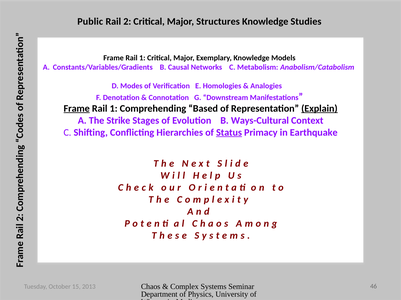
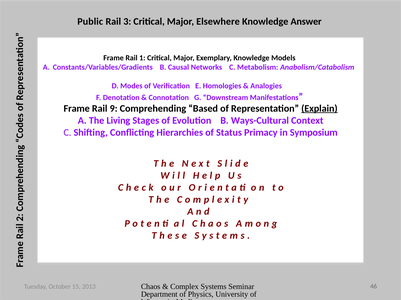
Rail 2: 2 -> 3 (127, 22)
Structures: Structures -> Elsewhere (218, 22)
Studies: Studies -> Answer (306, 22)
Frame underline: present -> none (77, 109)
1: 1 -> 9 (114, 109)
Strike: Strike -> Living (118, 121)
Status underline: present -> none (229, 133)
Earthquake: Earthquake -> Symposium (314, 133)
